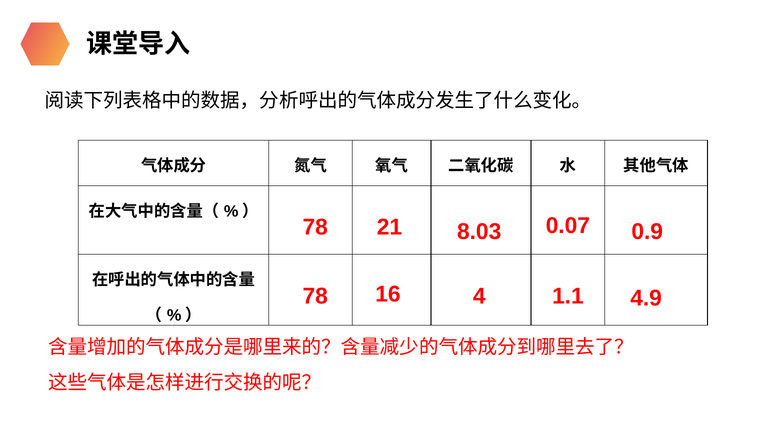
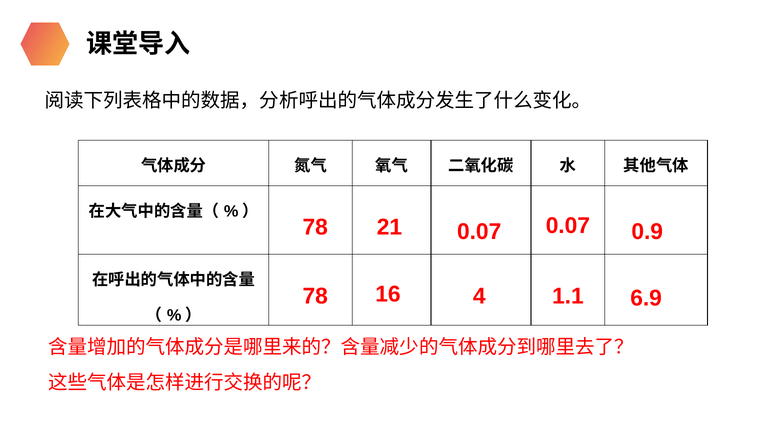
21 8.03: 8.03 -> 0.07 (479, 231)
4.9: 4.9 -> 6.9 (646, 298)
